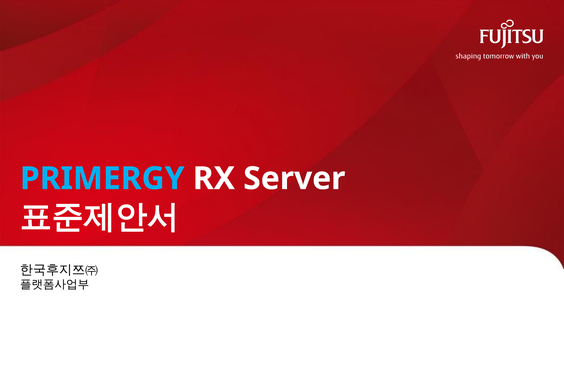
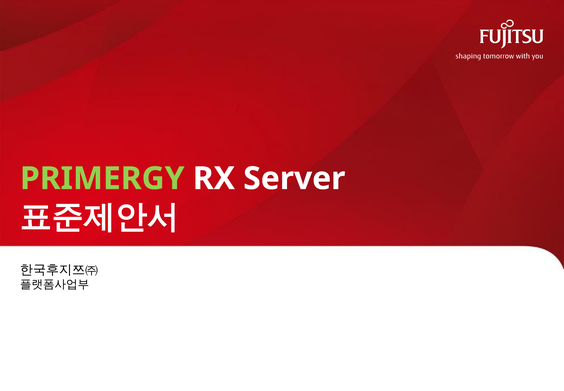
PRIMERGY colour: light blue -> light green (102, 178)
